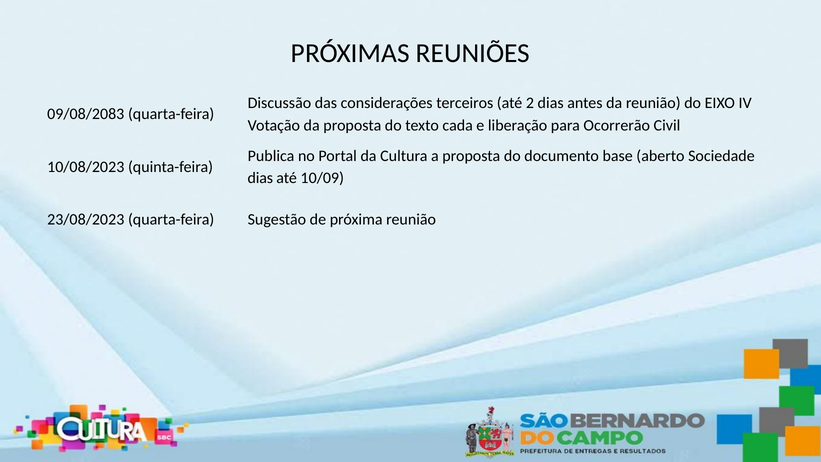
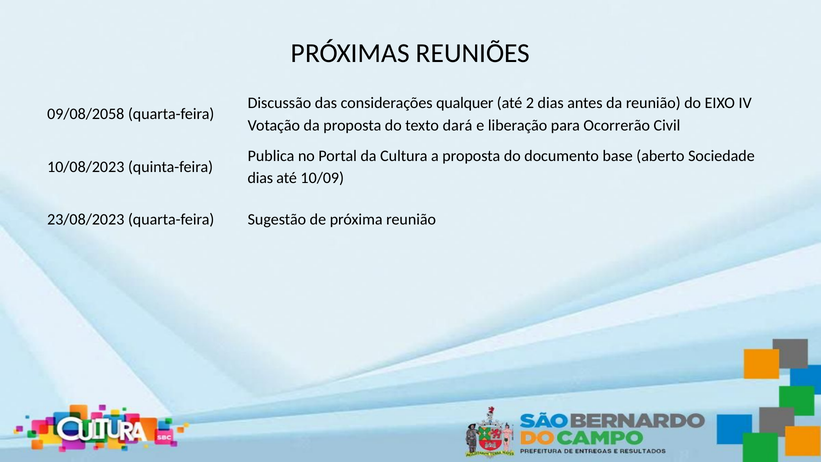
terceiros: terceiros -> qualquer (465, 103)
09/08/2083: 09/08/2083 -> 09/08/2058 (86, 114)
cada: cada -> dará (458, 125)
